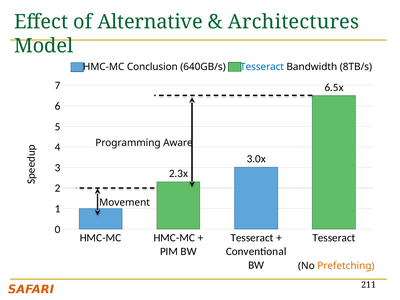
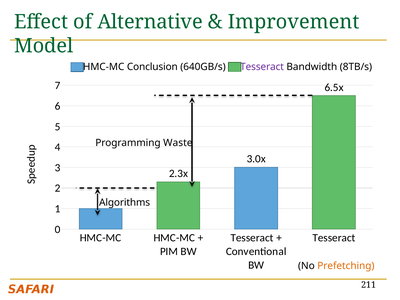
Architectures: Architectures -> Improvement (294, 22)
Tesseract colour: blue -> purple (262, 67)
Aware: Aware -> Waste (178, 143)
Movement: Movement -> Algorithms (125, 203)
